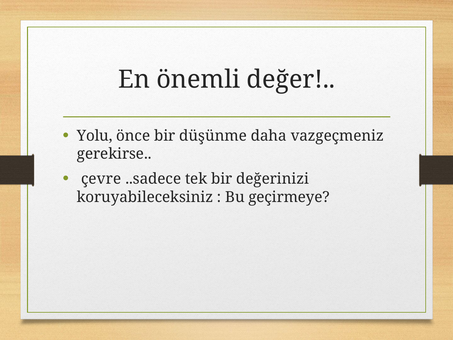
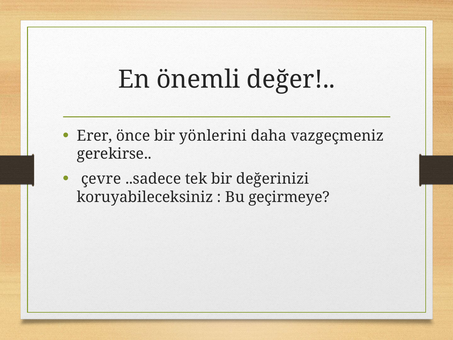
Yolu: Yolu -> Erer (95, 136)
düşünme: düşünme -> yönlerini (213, 136)
